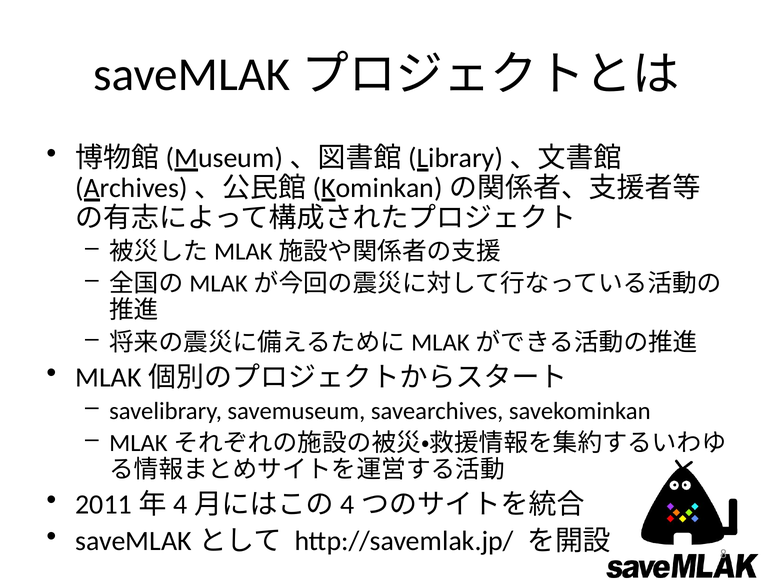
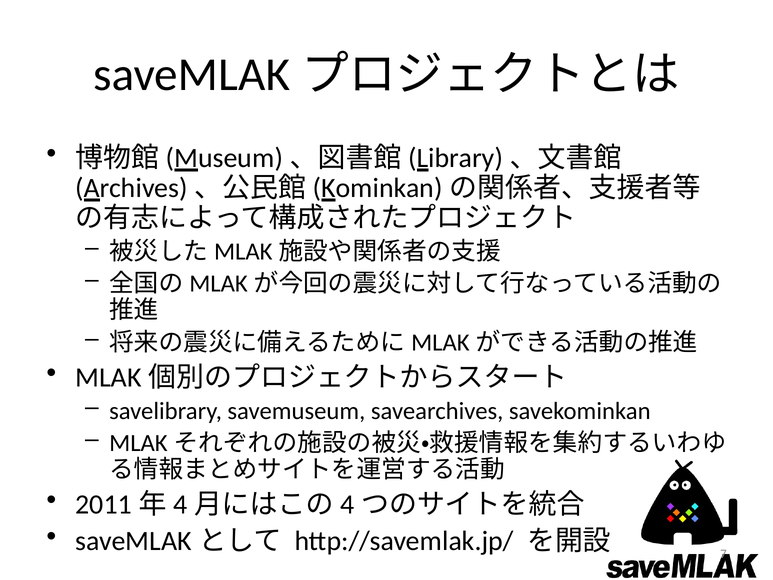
8: 8 -> 7 (723, 554)
